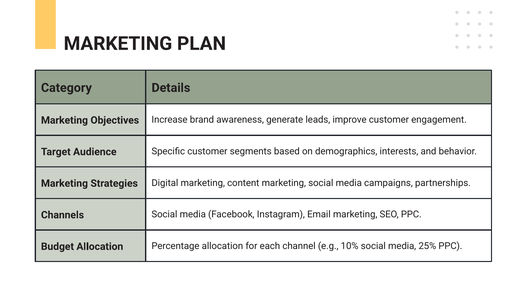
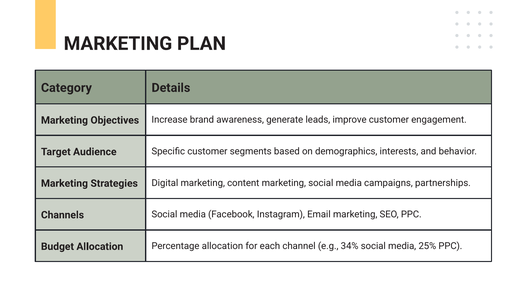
10%: 10% -> 34% (350, 246)
